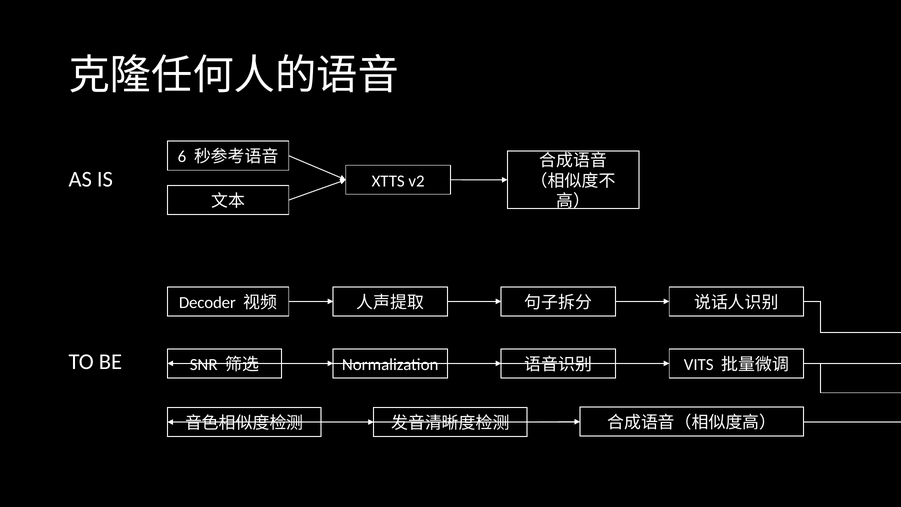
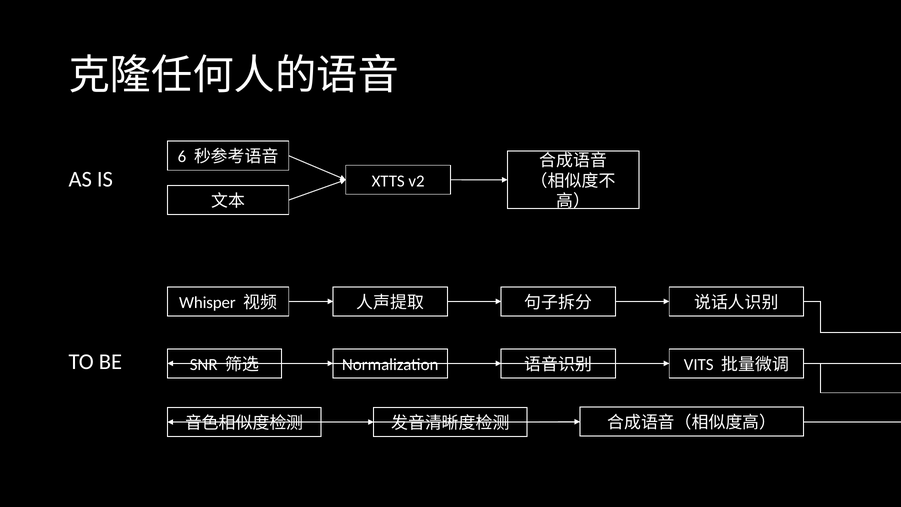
Decoder: Decoder -> Whisper (207, 302)
